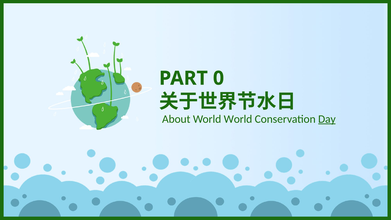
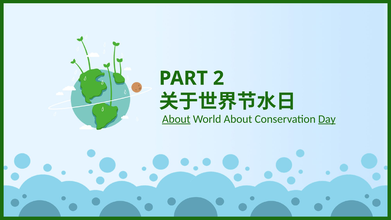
0: 0 -> 2 (219, 78)
About underline: none -> present (176, 119)
World World: World -> About (238, 119)
